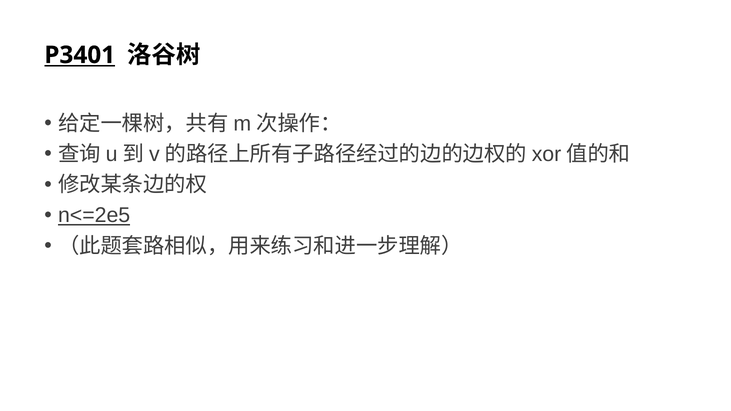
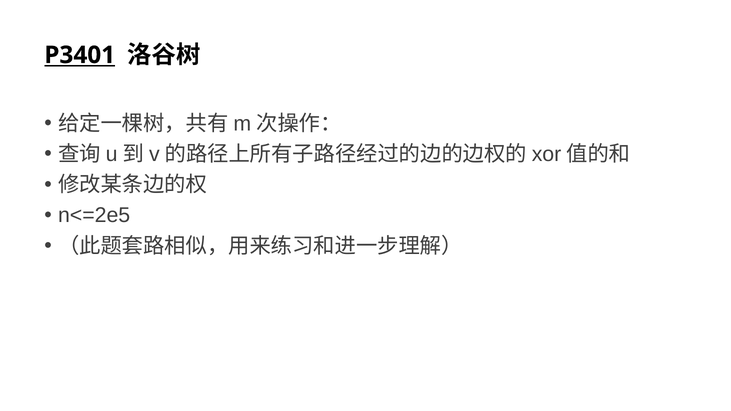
n<=2e5 underline: present -> none (94, 216)
